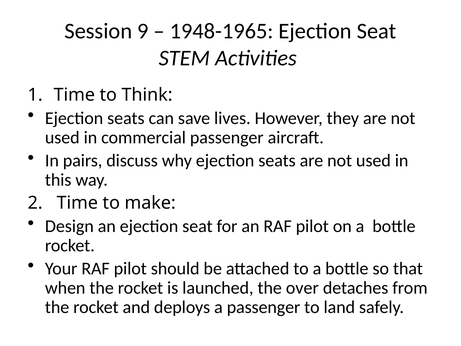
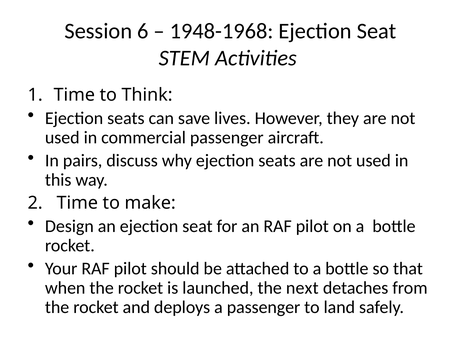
9: 9 -> 6 (143, 31)
1948-1965: 1948-1965 -> 1948-1968 (222, 31)
over: over -> next (302, 288)
